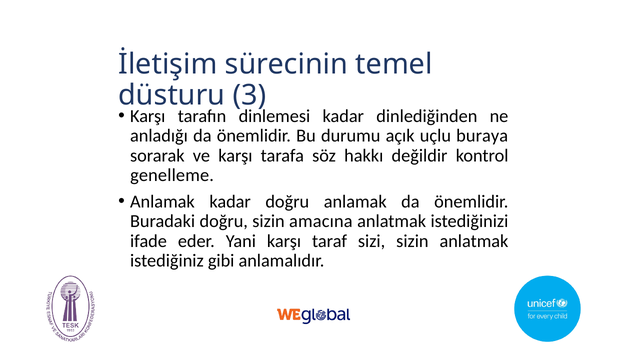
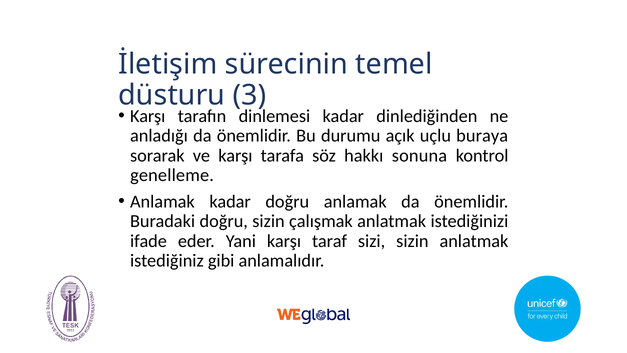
değildir: değildir -> sonuna (419, 155)
amacına: amacına -> çalışmak (321, 221)
